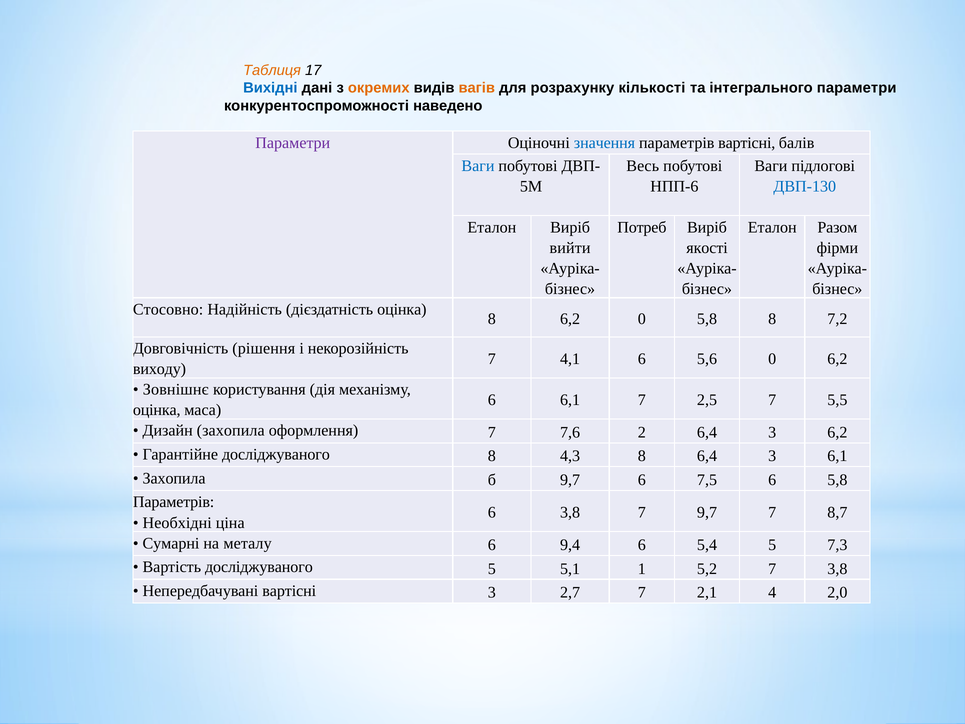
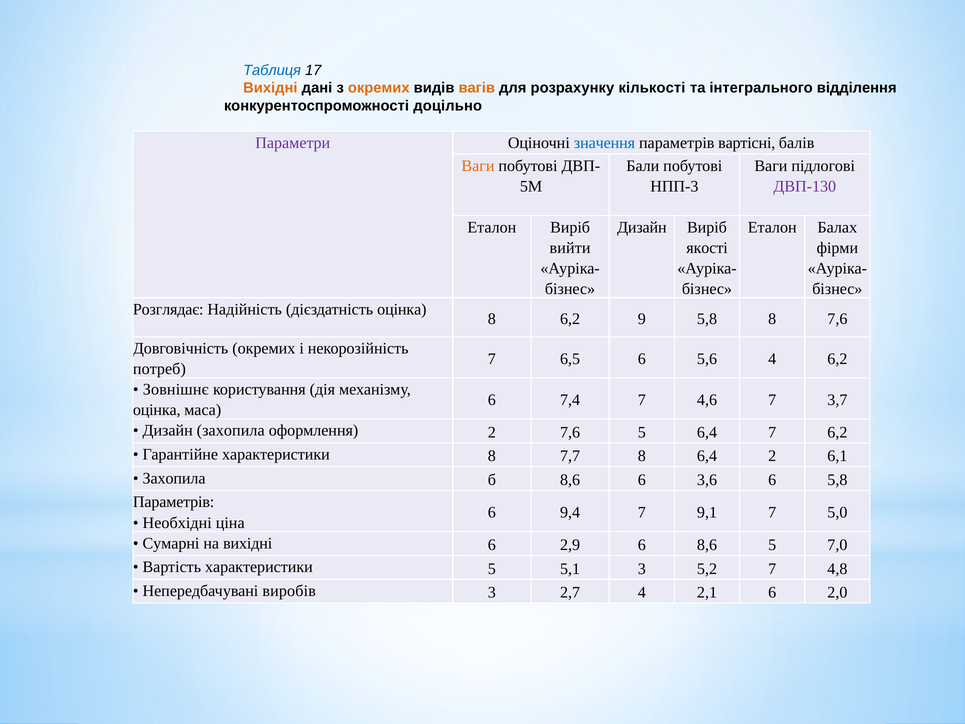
Таблиця colour: orange -> blue (272, 70)
Вихідні colour: blue -> orange (270, 88)
інтегрального параметри: параметри -> відділення (857, 88)
наведено: наведено -> доцільно (448, 106)
Ваги colour: blue -> orange (478, 166)
Весь: Весь -> Бали (643, 166)
НПП-6: НПП-6 -> НПП-3 (674, 186)
ДВП-130 colour: blue -> purple (805, 186)
Потреб: Потреб -> Дизайн (642, 227)
Разом: Разом -> Балах (837, 227)
Стосовно: Стосовно -> Розглядає (168, 309)
6,2 0: 0 -> 9 (642, 319)
8 7,2: 7,2 -> 7,6 (837, 319)
Довговічність рішення: рішення -> окремих (264, 348)
4,1: 4,1 -> 6,5 (570, 359)
5,6 0: 0 -> 4 (772, 359)
виходу: виходу -> потреб (159, 369)
6 6,1: 6,1 -> 7,4 (570, 400)
2,5: 2,5 -> 4,6 (707, 400)
5,5: 5,5 -> 3,7 (837, 400)
оформлення 7: 7 -> 2 (492, 432)
7,6 2: 2 -> 5 (642, 432)
3: 3 -> 7 (772, 432)
Гарантійне досліджуваного: досліджуваного -> характеристики (276, 454)
4,3: 4,3 -> 7,7 (570, 456)
8 6,4 3: 3 -> 2 (772, 456)
б 9,7: 9,7 -> 8,6 (570, 480)
7,5: 7,5 -> 3,6 (707, 480)
6 3,8: 3,8 -> 9,4 (570, 512)
7 9,7: 9,7 -> 9,1 (707, 512)
8,7: 8,7 -> 5,0 (837, 512)
на металу: металу -> вихідні (248, 543)
9,4: 9,4 -> 2,9 (570, 545)
6 5,4: 5,4 -> 8,6 (707, 545)
7,3: 7,3 -> 7,0 (837, 545)
Вартість досліджуваного: досліджуваного -> характеристики (259, 567)
5,1 1: 1 -> 3 (642, 569)
7 3,8: 3,8 -> 4,8 (837, 569)
Непередбачувані вартісні: вартісні -> виробів (289, 591)
2,7 7: 7 -> 4 (642, 592)
2,1 4: 4 -> 6 (772, 592)
